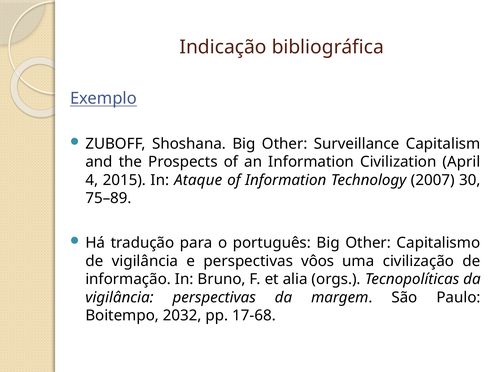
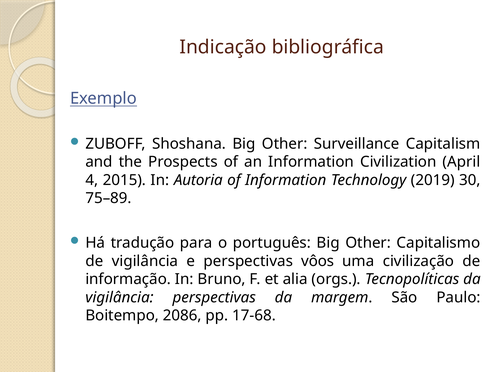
Ataque: Ataque -> Autoria (198, 181)
2007: 2007 -> 2019 (433, 181)
2032: 2032 -> 2086 (182, 316)
